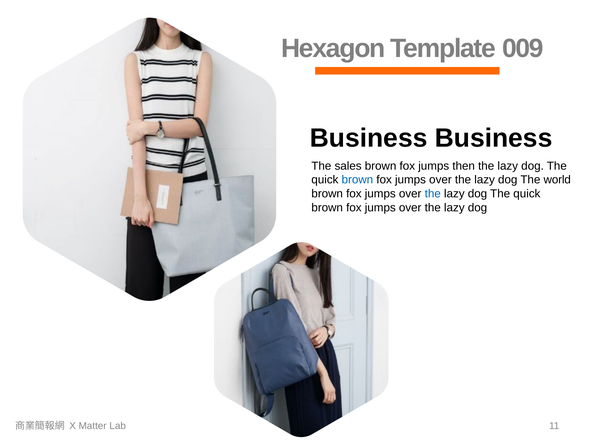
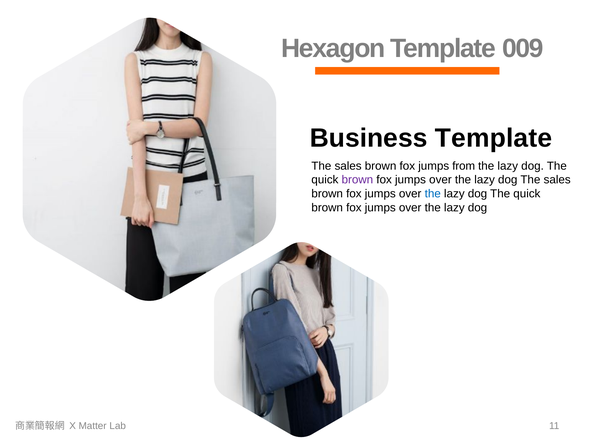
Business Business: Business -> Template (493, 138)
then: then -> from (464, 166)
brown colour: blue -> purple (357, 180)
dog The world: world -> sales (557, 180)
